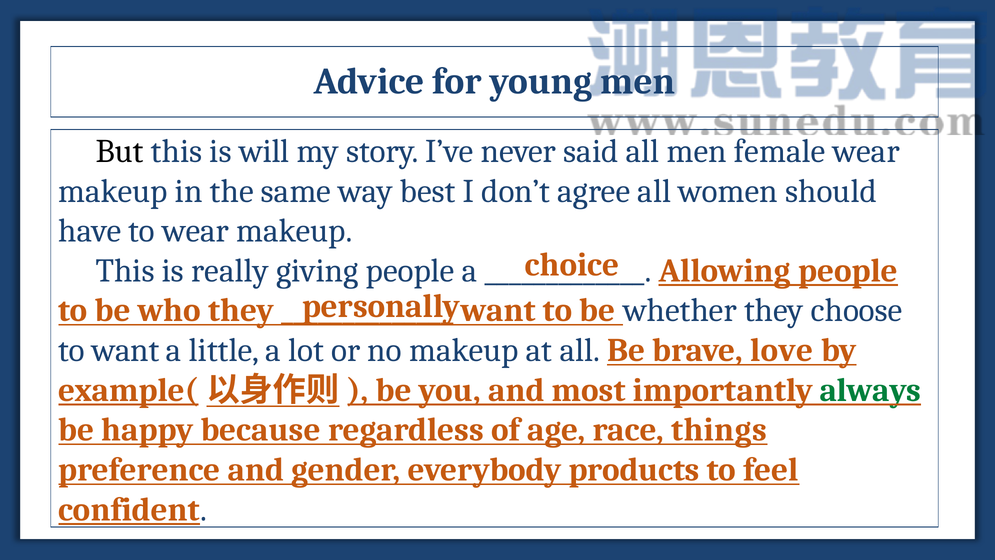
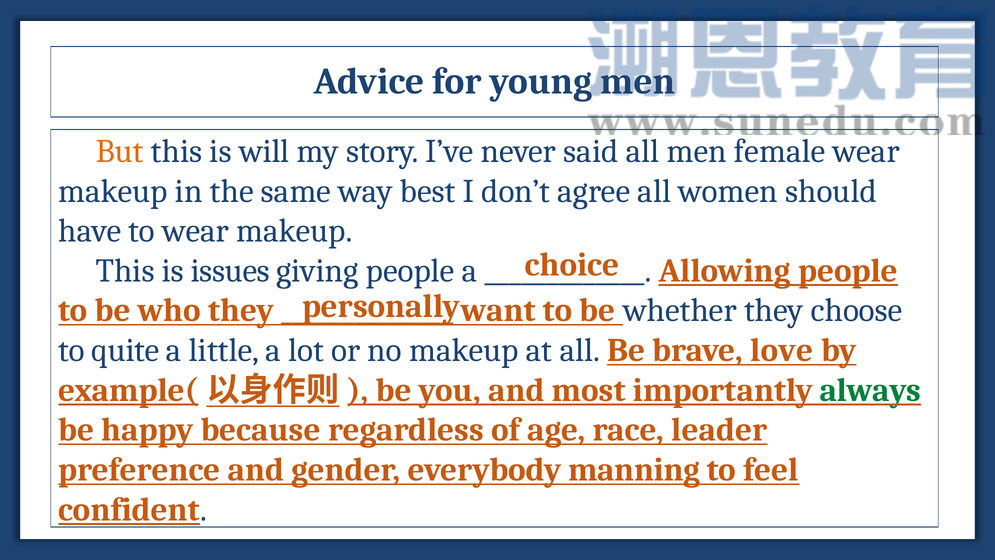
But colour: black -> orange (120, 151)
really: really -> issues (230, 271)
to want: want -> quite (125, 350)
things: things -> leader (719, 430)
products: products -> manning (634, 470)
